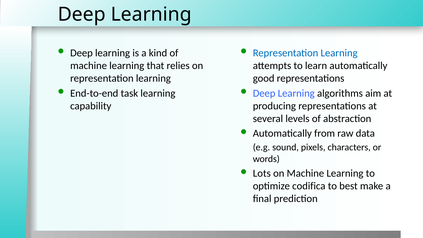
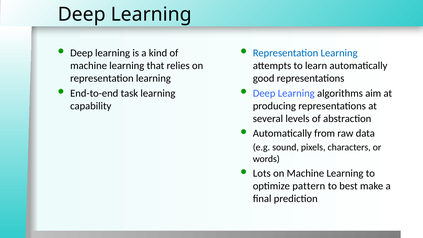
codifica: codifica -> pattern (309, 186)
